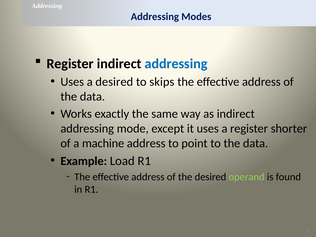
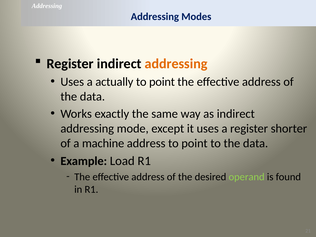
addressing colour: blue -> orange (176, 64)
a desired: desired -> actually (114, 82)
skips: skips -> point (162, 82)
